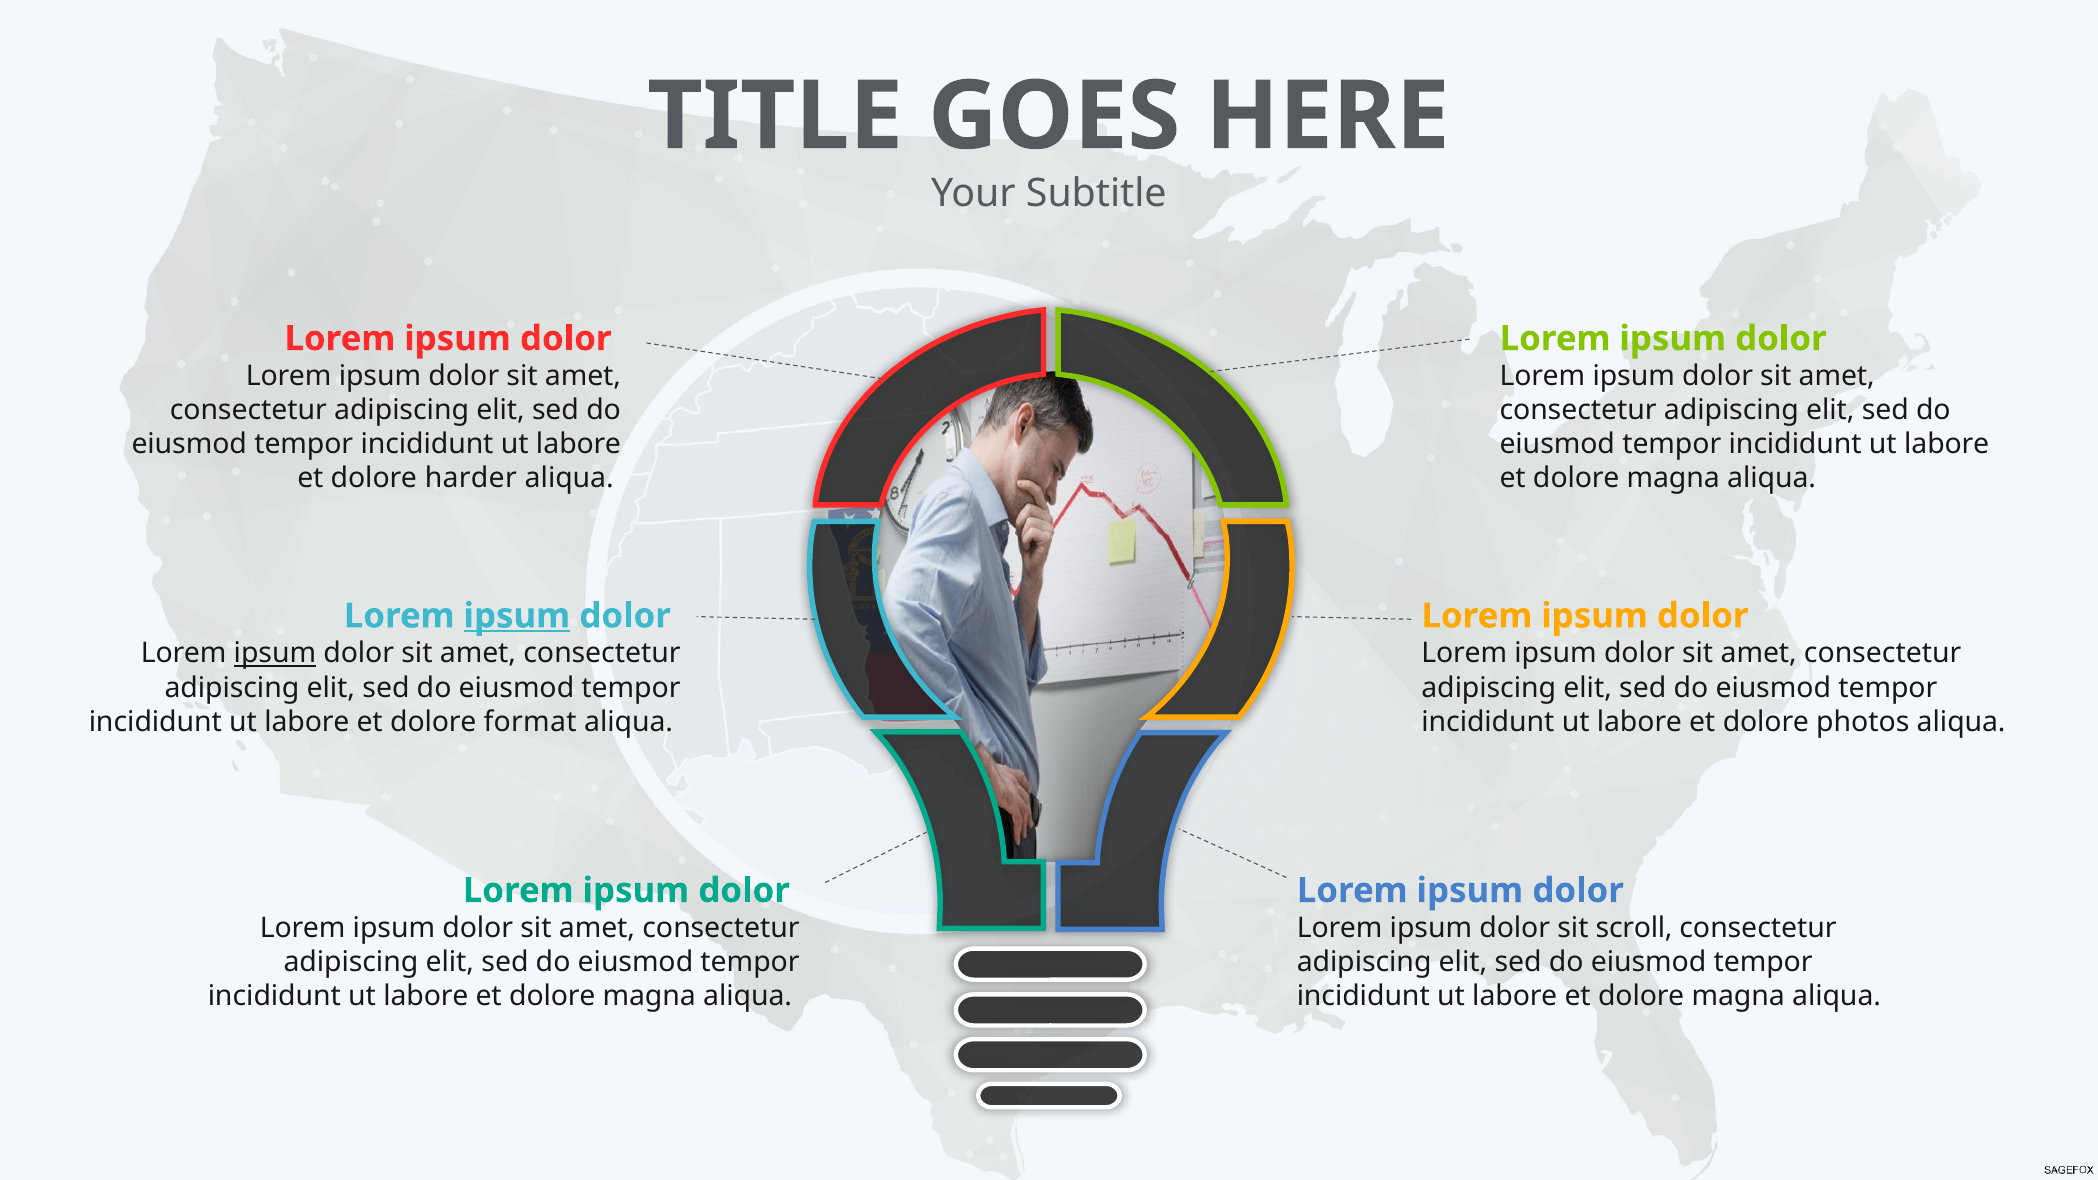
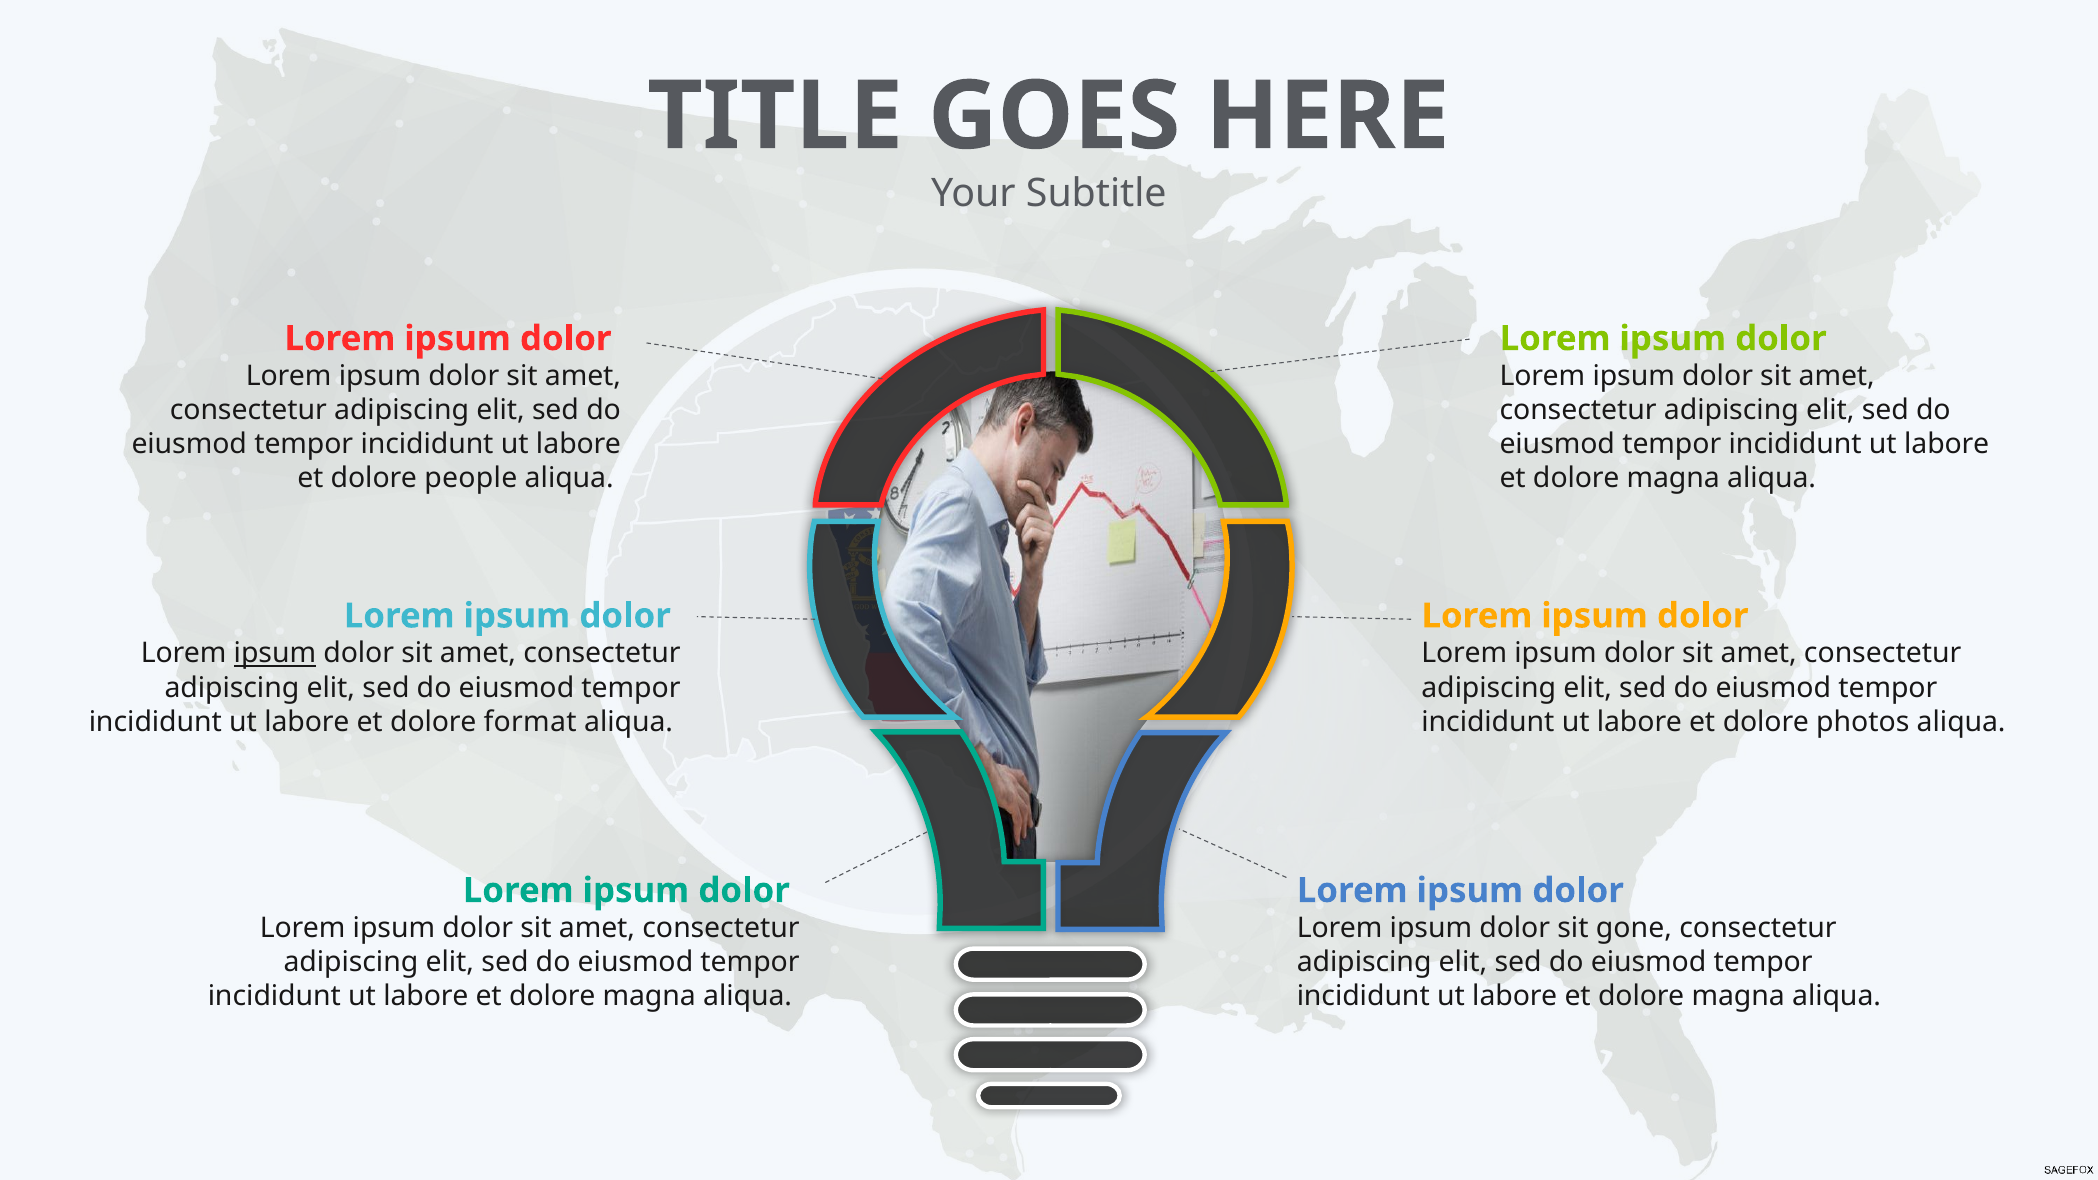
harder: harder -> people (471, 479)
ipsum underline: present -> none (517, 616)
scroll: scroll -> gone (1634, 928)
